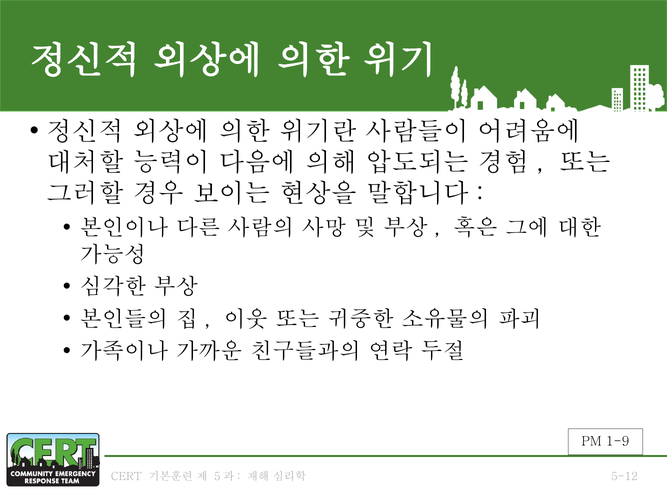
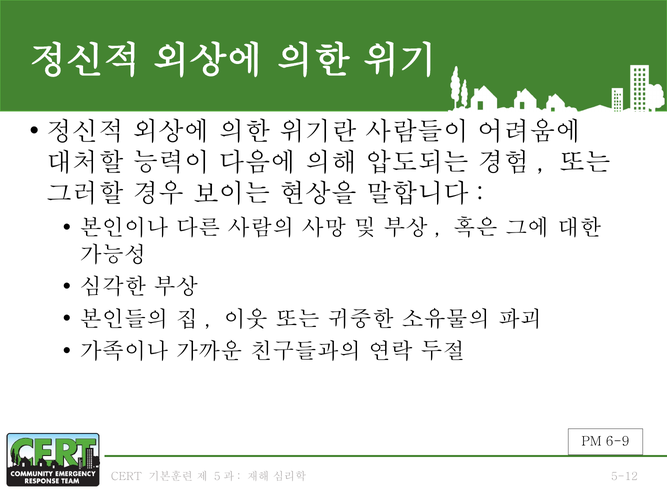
1-9: 1-9 -> 6-9 (618, 442)
